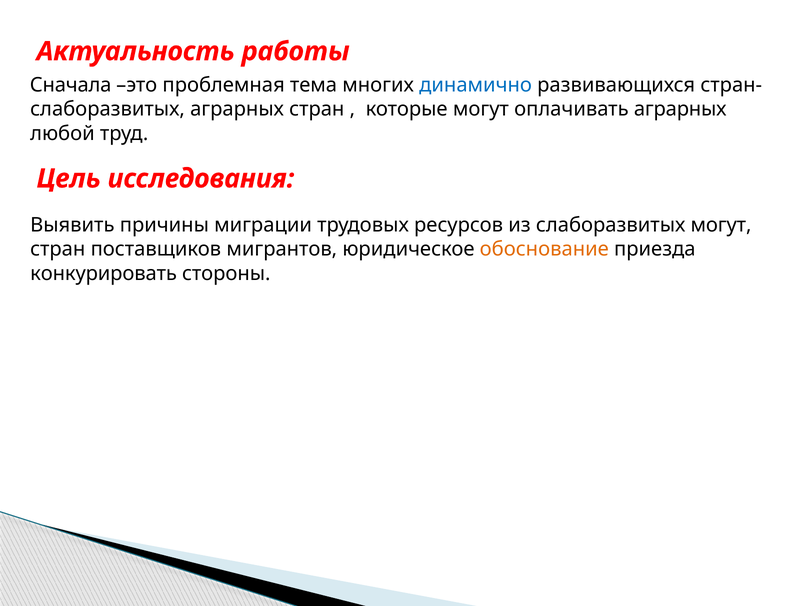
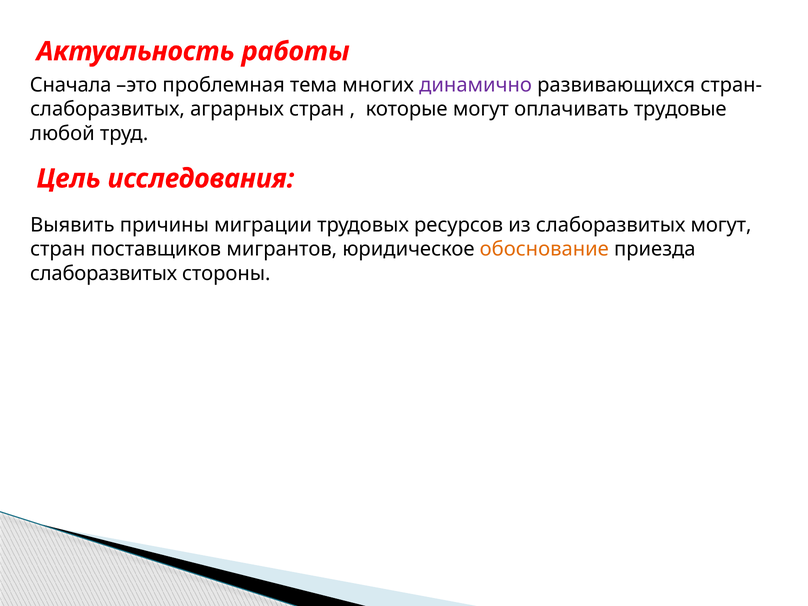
динамично colour: blue -> purple (476, 85)
оплачивать аграрных: аграрных -> трудовые (680, 109)
конкурировать: конкурировать -> слаборазвитых (104, 274)
